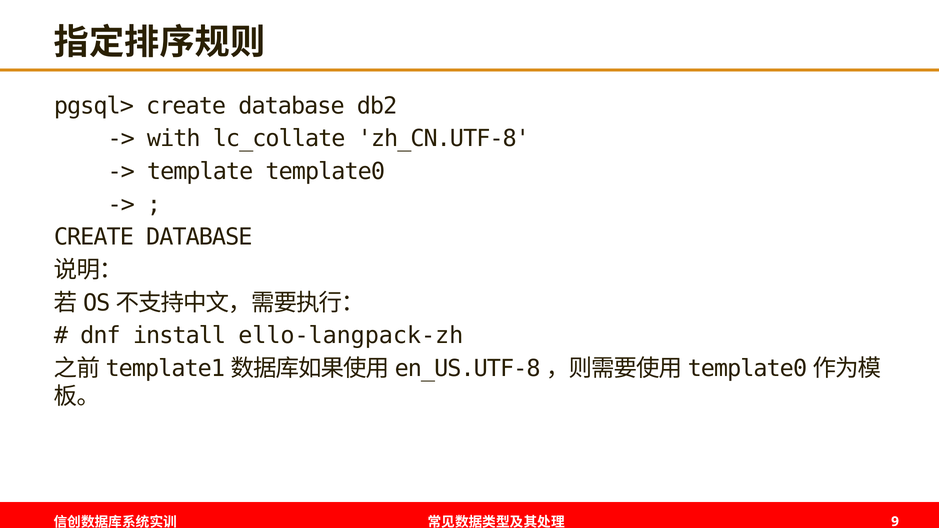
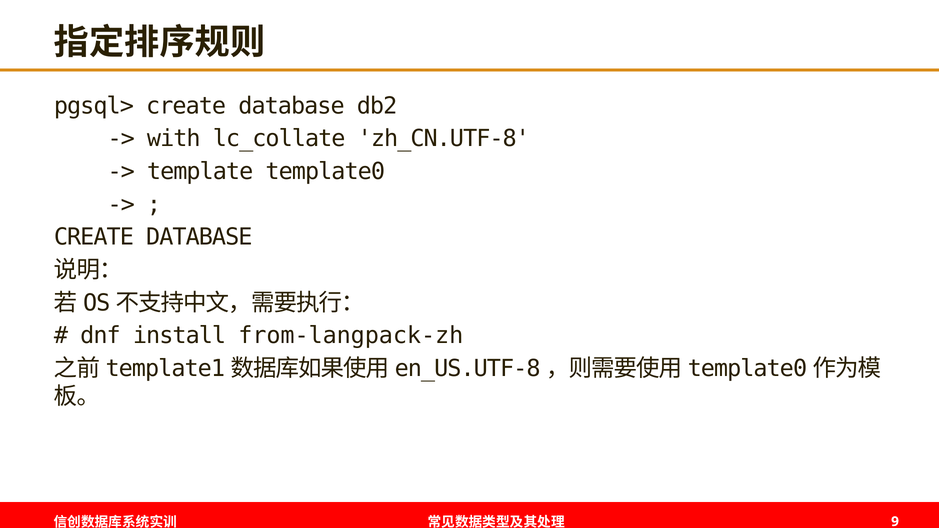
ello-langpack-zh: ello-langpack-zh -> from-langpack-zh (351, 336)
